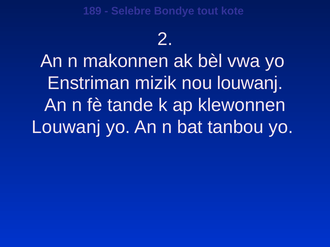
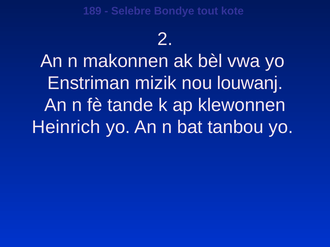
Louwanj: Louwanj -> Heinrich (66, 127)
